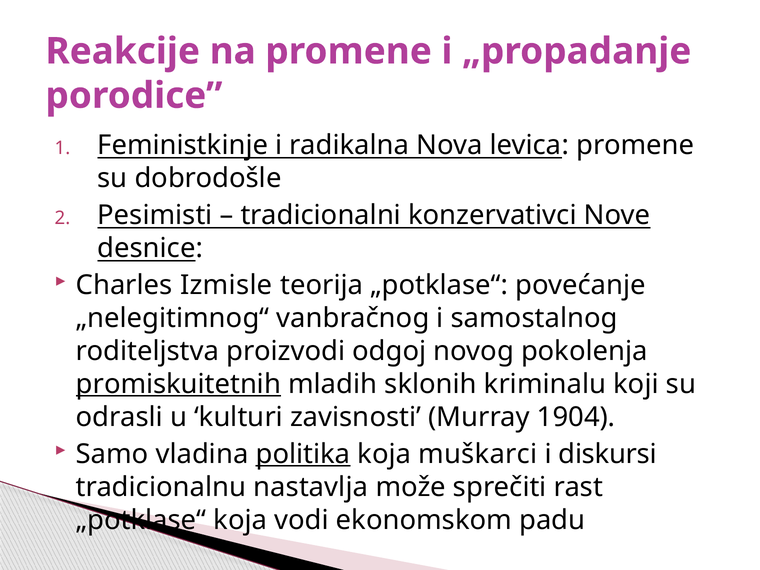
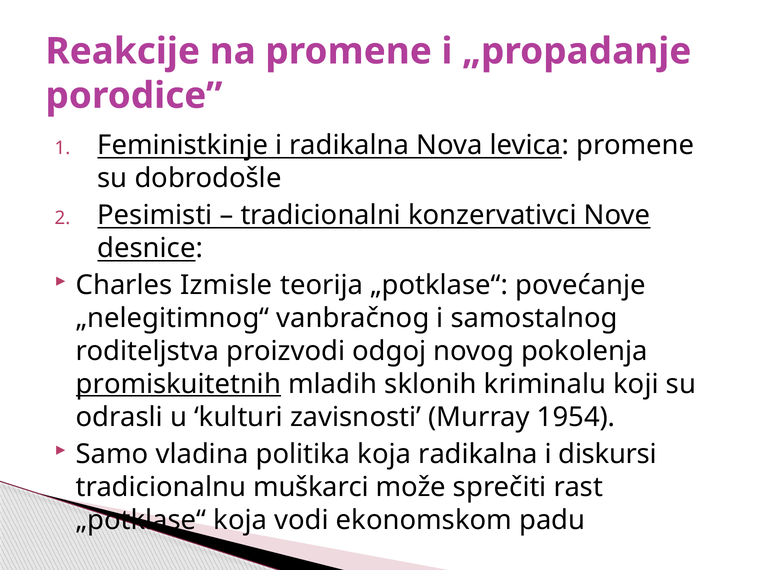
1904: 1904 -> 1954 (576, 417)
politika underline: present -> none (303, 454)
koja muškarci: muškarci -> radikalna (478, 454)
nastavlja: nastavlja -> muškarci (311, 487)
